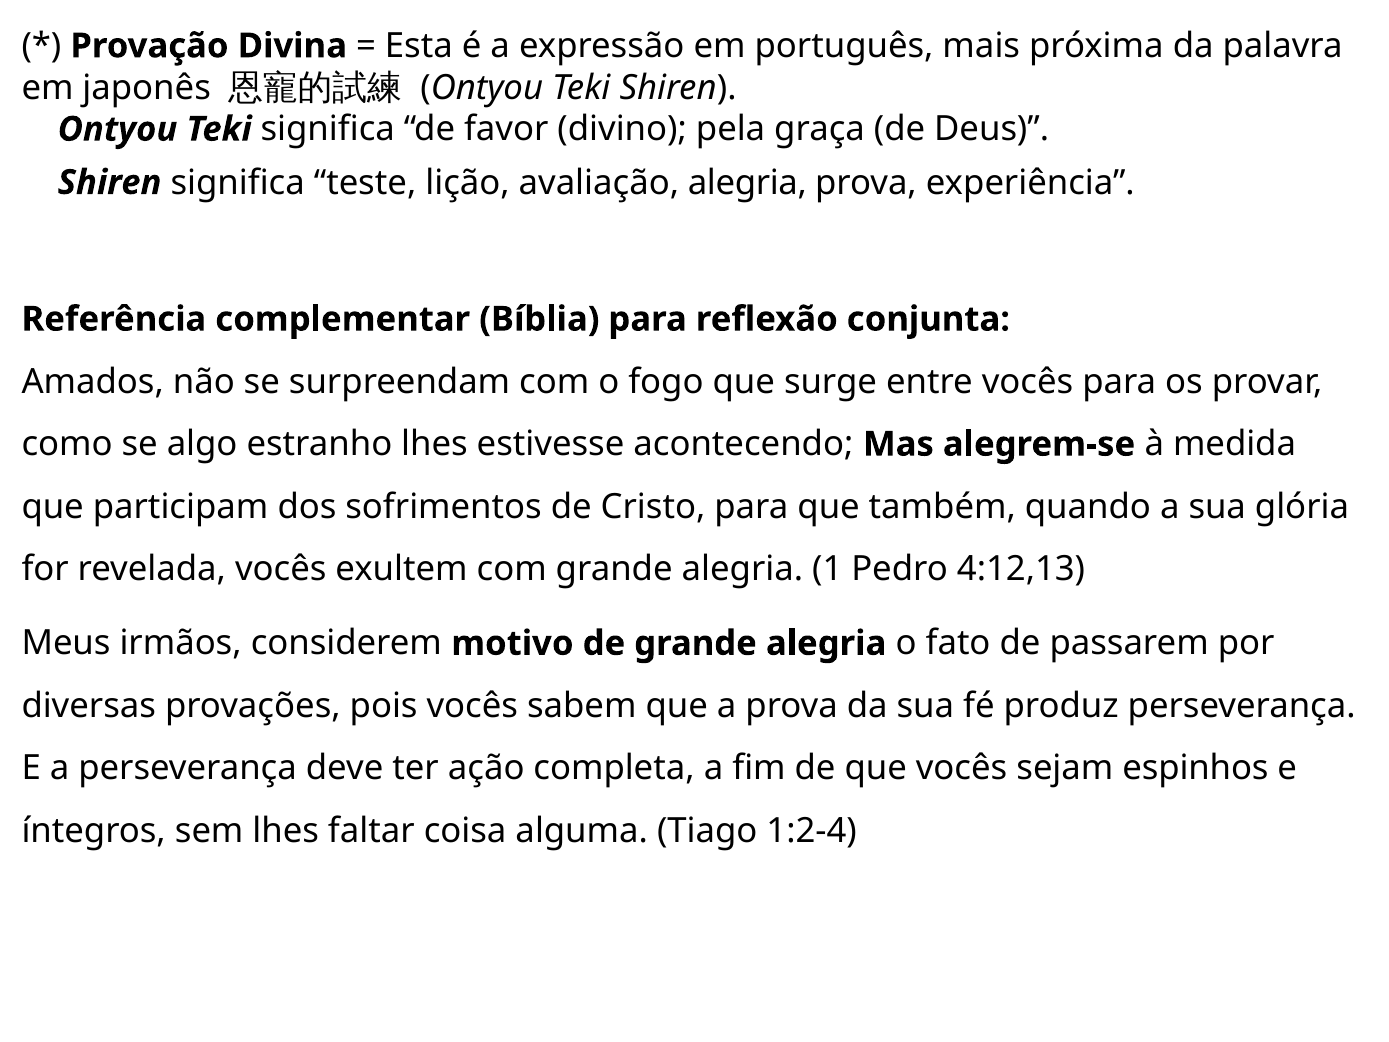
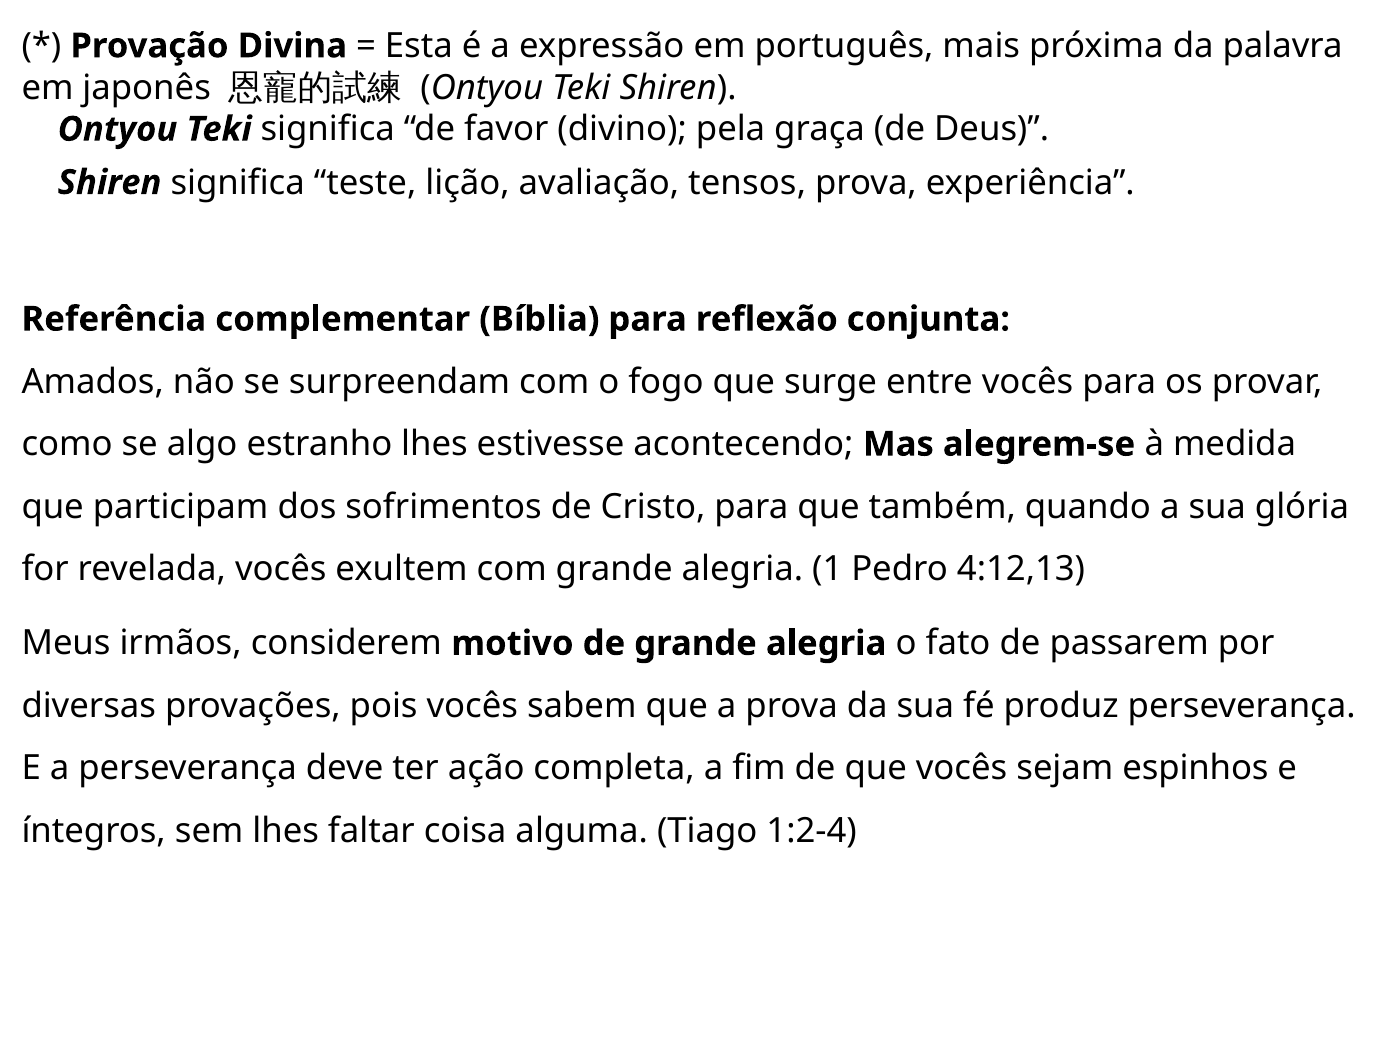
avaliação alegria: alegria -> tensos (747, 183)
